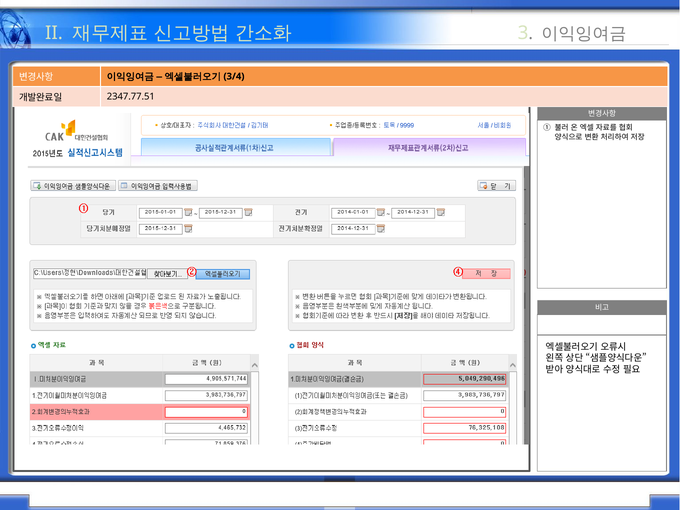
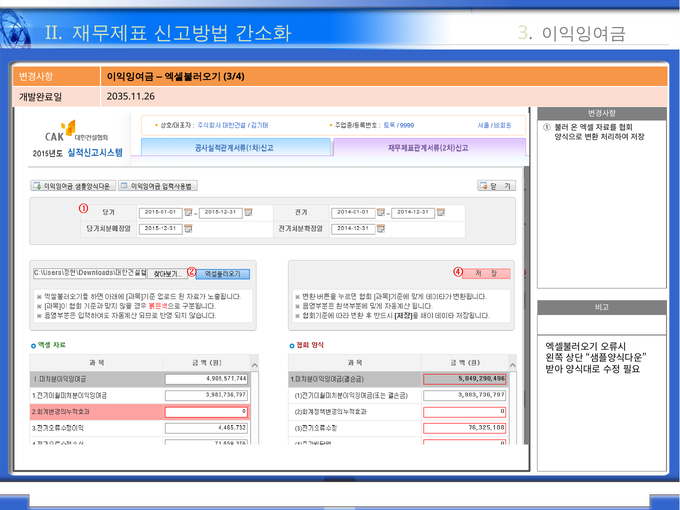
2347.77.51: 2347.77.51 -> 2035.11.26 (131, 97)
